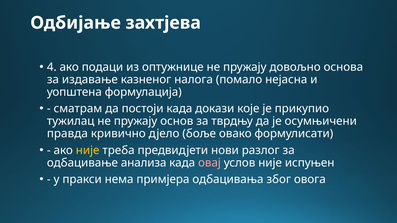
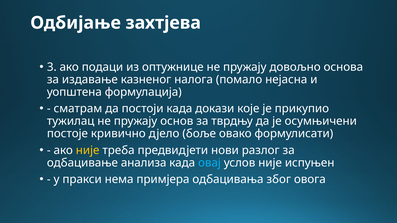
4: 4 -> 3 (52, 67)
правда: правда -> постоје (67, 134)
овај colour: pink -> light blue (209, 163)
